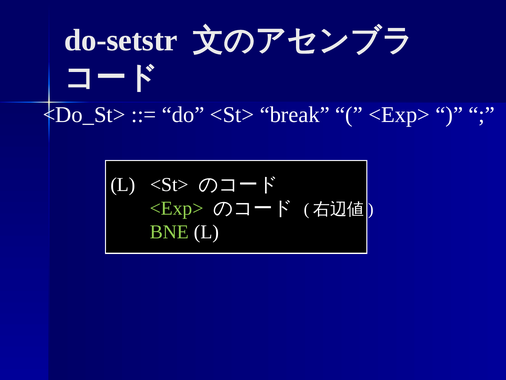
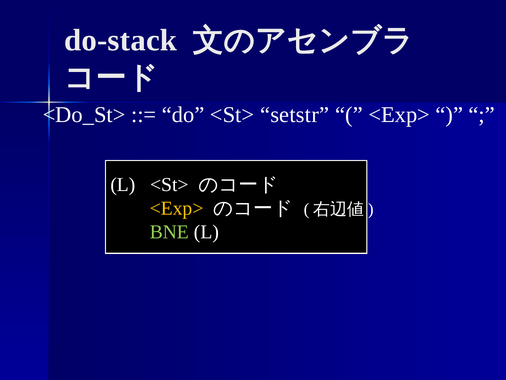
do-setstr: do-setstr -> do-stack (121, 40)
break: break -> setstr (295, 115)
<Exp> colour: light green -> yellow (177, 208)
